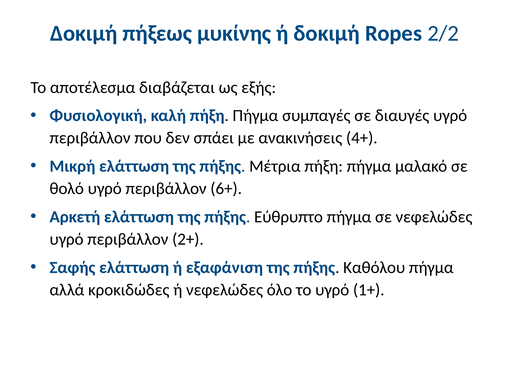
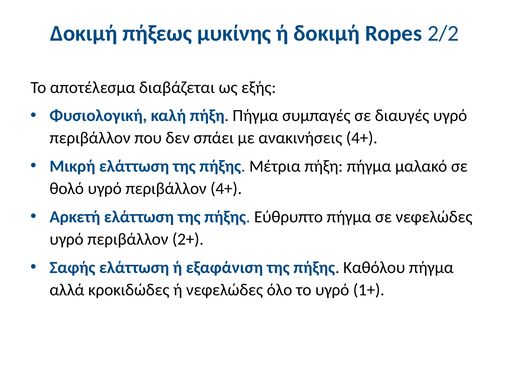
περιβάλλον 6+: 6+ -> 4+ (226, 189)
